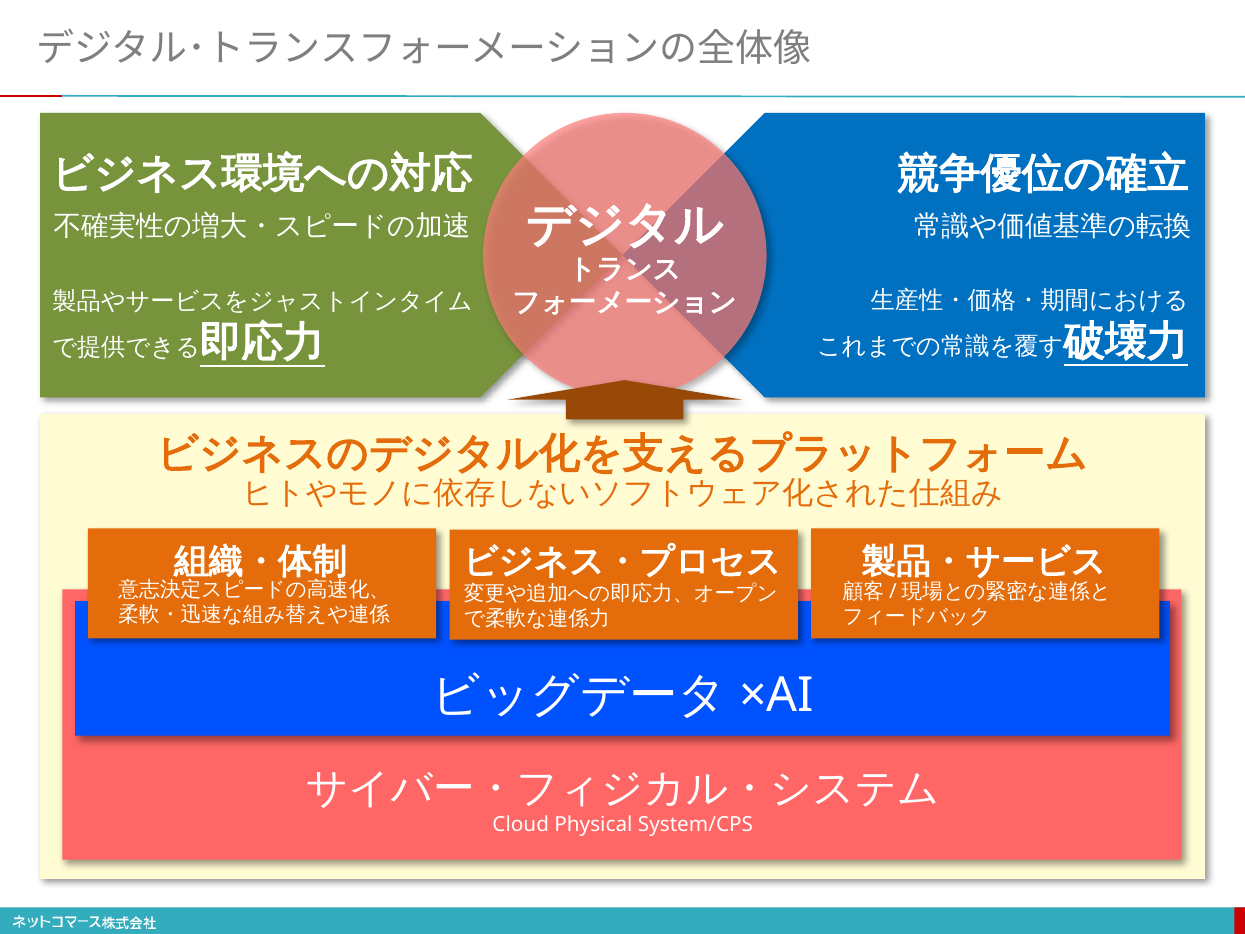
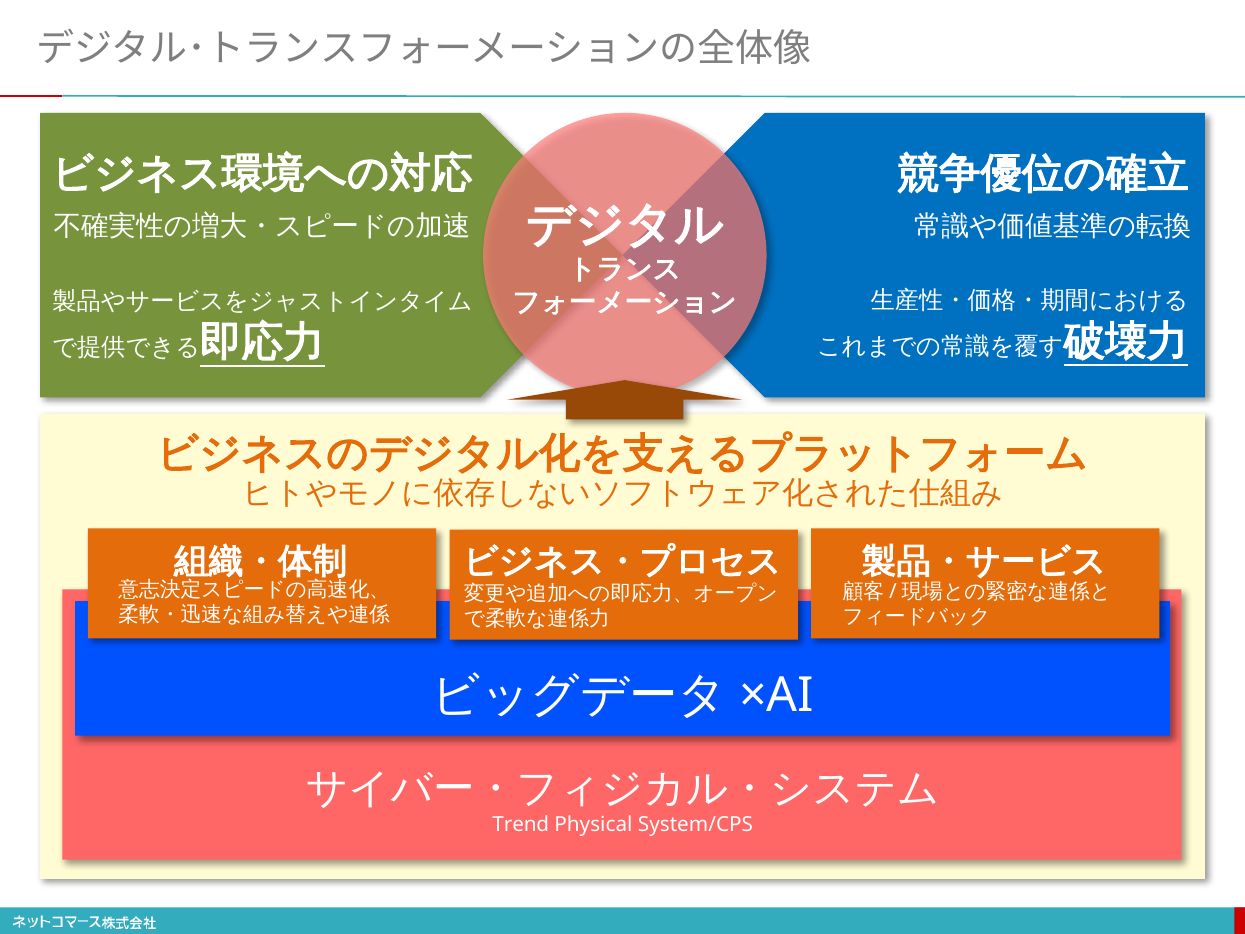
Cloud: Cloud -> Trend (521, 824)
